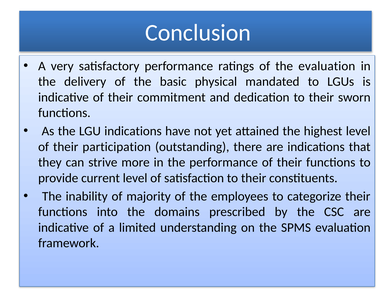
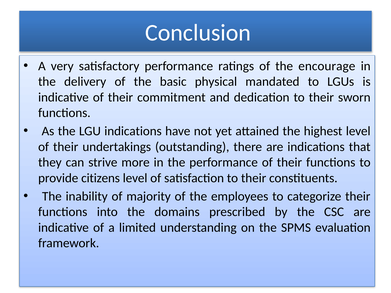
the evaluation: evaluation -> encourage (327, 66)
participation: participation -> undertakings (117, 147)
current: current -> citizens (101, 178)
